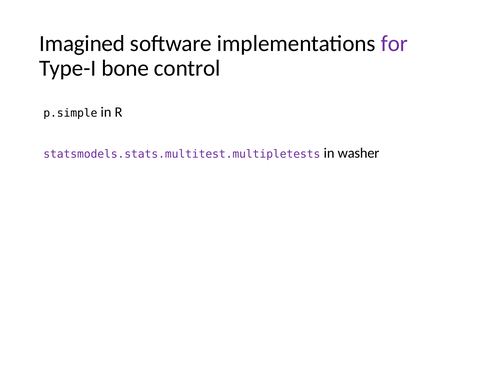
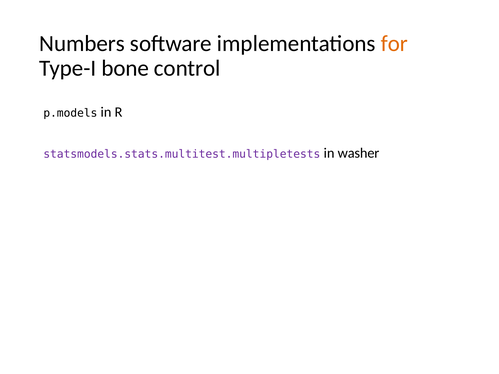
Imagined: Imagined -> Numbers (82, 44)
for colour: purple -> orange (394, 44)
p.simple: p.simple -> p.models (70, 113)
